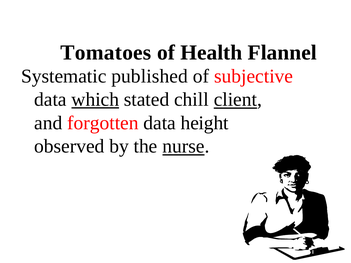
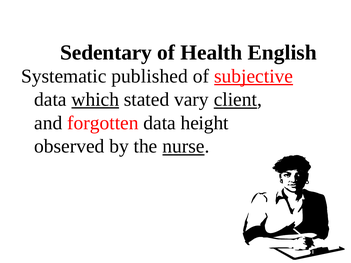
Tomatoes: Tomatoes -> Sedentary (106, 53)
Flannel: Flannel -> English (282, 53)
subjective underline: none -> present (254, 76)
chill: chill -> vary (191, 100)
